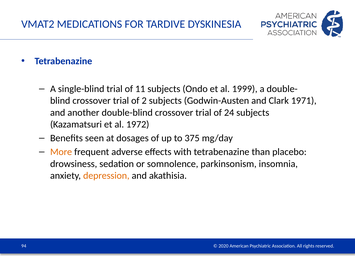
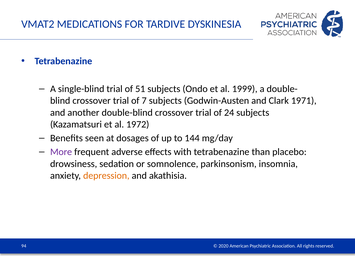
11: 11 -> 51 (140, 89)
2: 2 -> 7 (144, 101)
375: 375 -> 144 (192, 138)
More colour: orange -> purple (61, 152)
